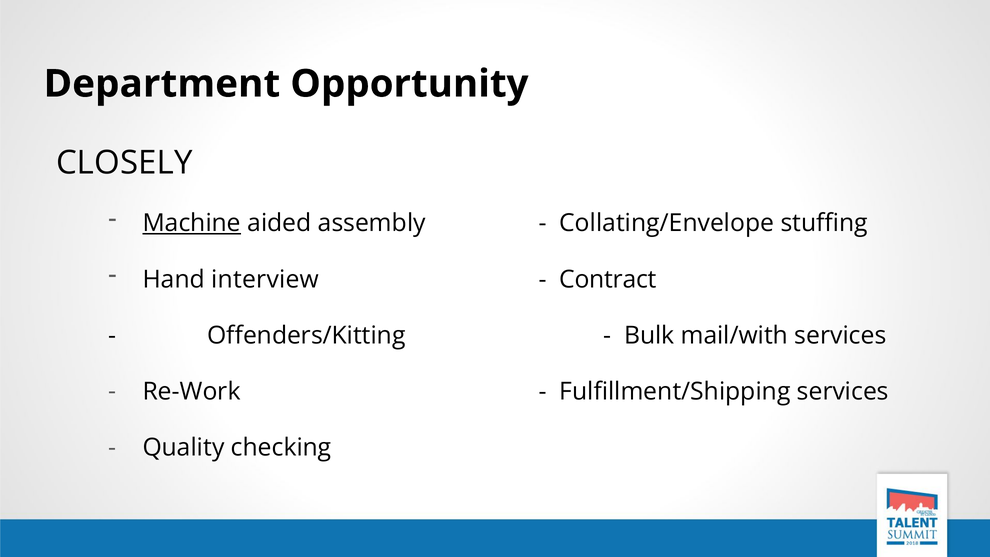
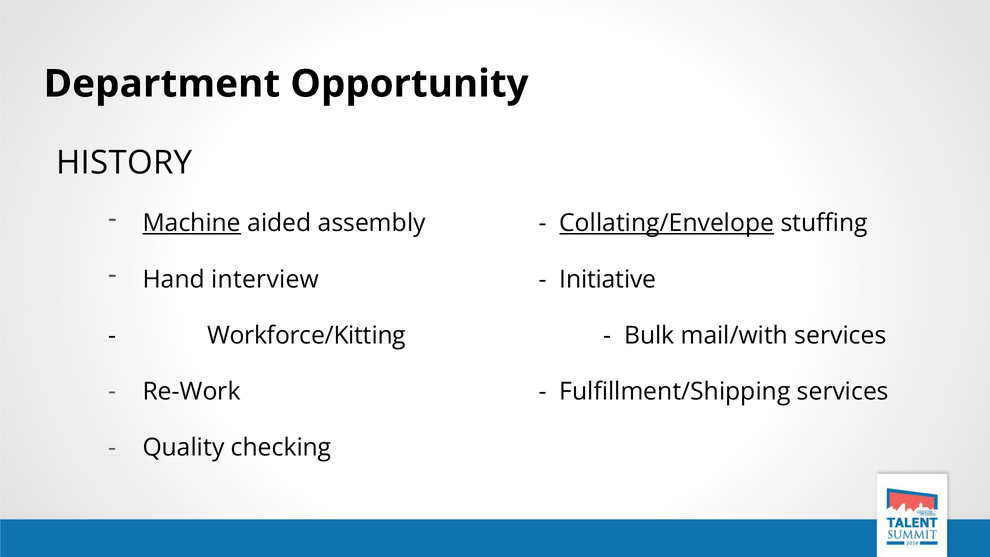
CLOSELY: CLOSELY -> HISTORY (124, 163)
Collating/Envelope underline: none -> present (667, 223)
Contract: Contract -> Initiative (608, 279)
Offenders/Kitting: Offenders/Kitting -> Workforce/Kitting (306, 335)
